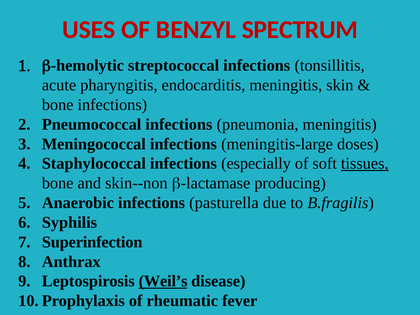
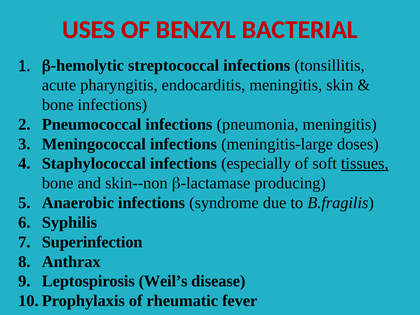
SPECTRUM: SPECTRUM -> BACTERIAL (300, 30)
pasturella: pasturella -> syndrome (224, 203)
Weil’s underline: present -> none (163, 281)
